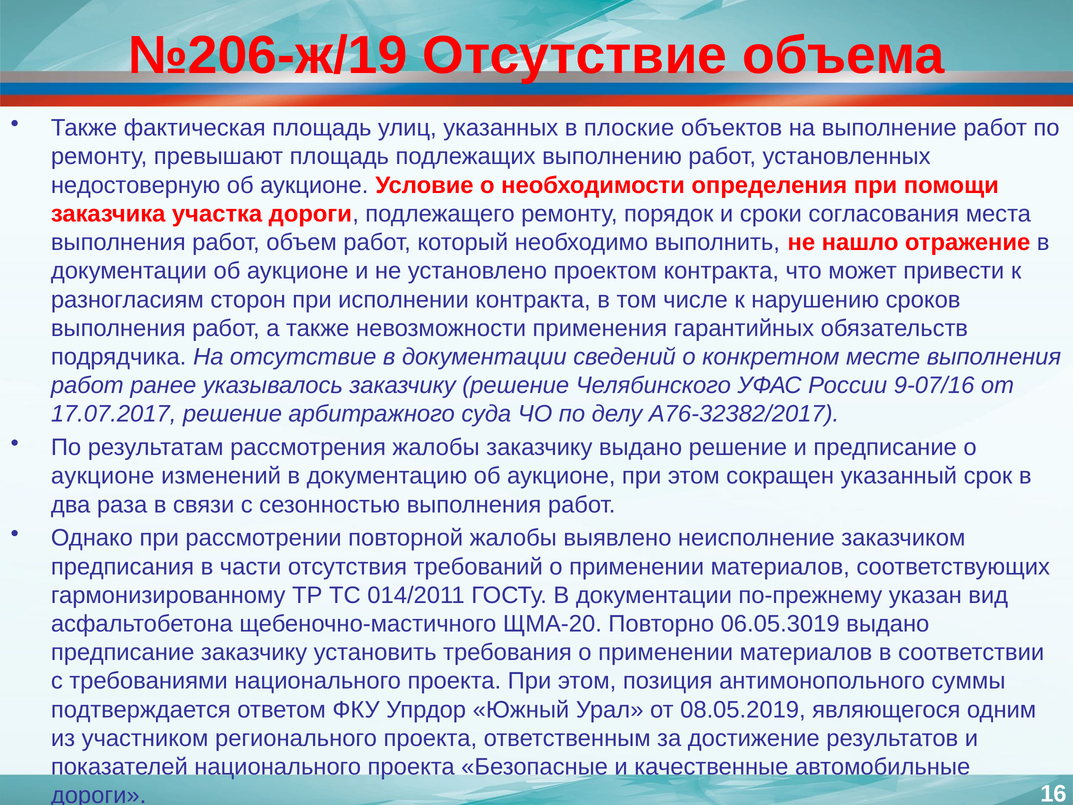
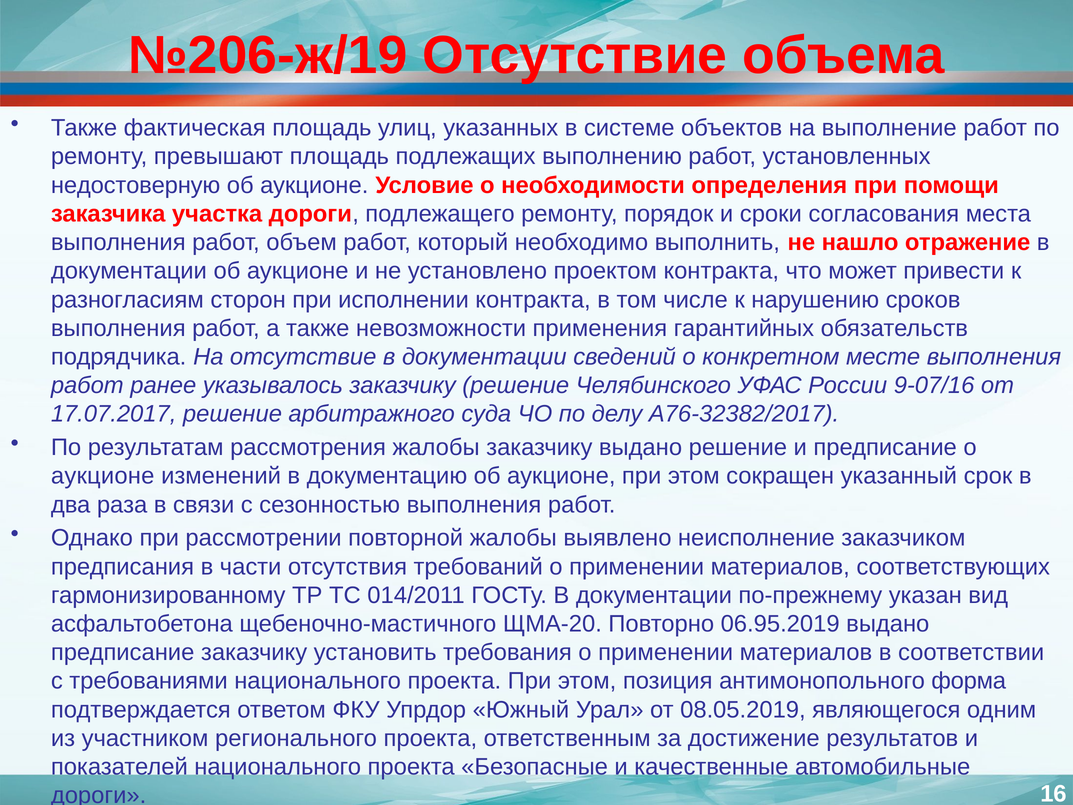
плоские: плоские -> системе (629, 128)
06.05.3019: 06.05.3019 -> 06.95.2019 (780, 624)
суммы: суммы -> форма (969, 681)
